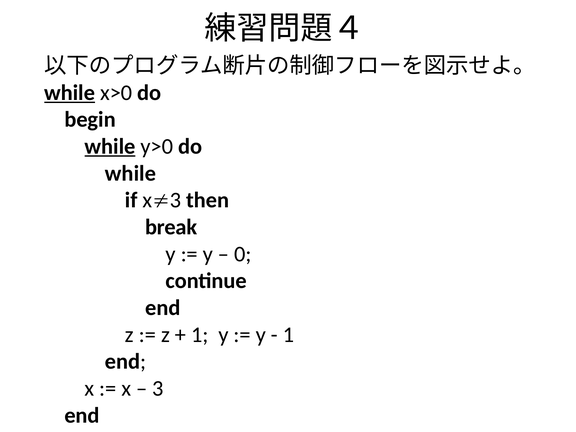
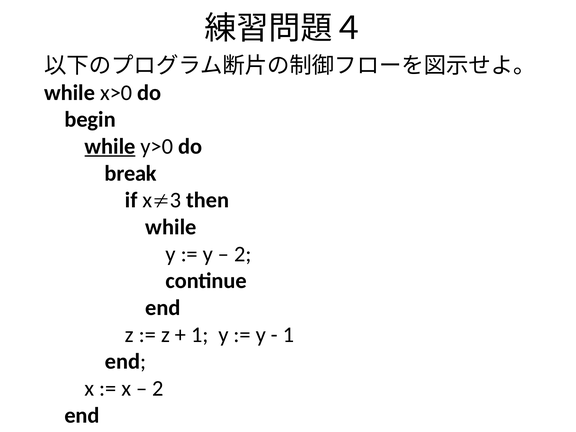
while underline: present -> none (70, 93)
while: while -> break (131, 173)
break: break -> while (171, 227)
0: 0 -> 2 (243, 254)
3: 3 -> 2 (158, 388)
